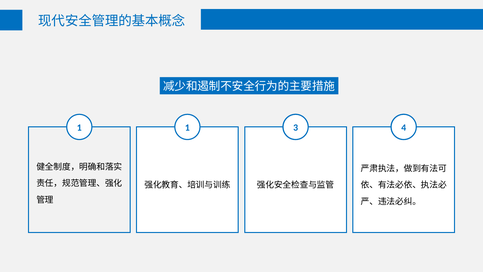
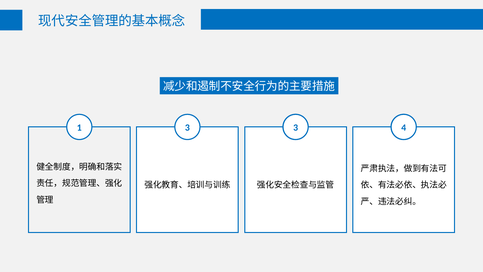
1 1: 1 -> 3 (187, 127)
